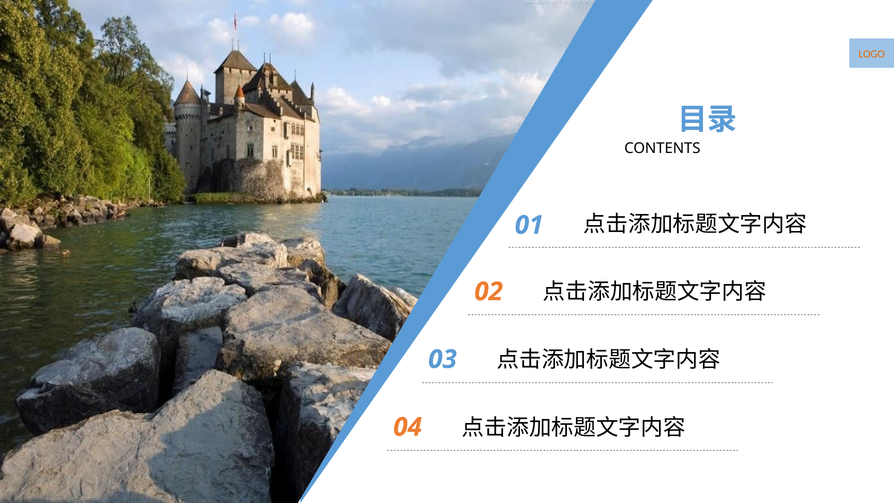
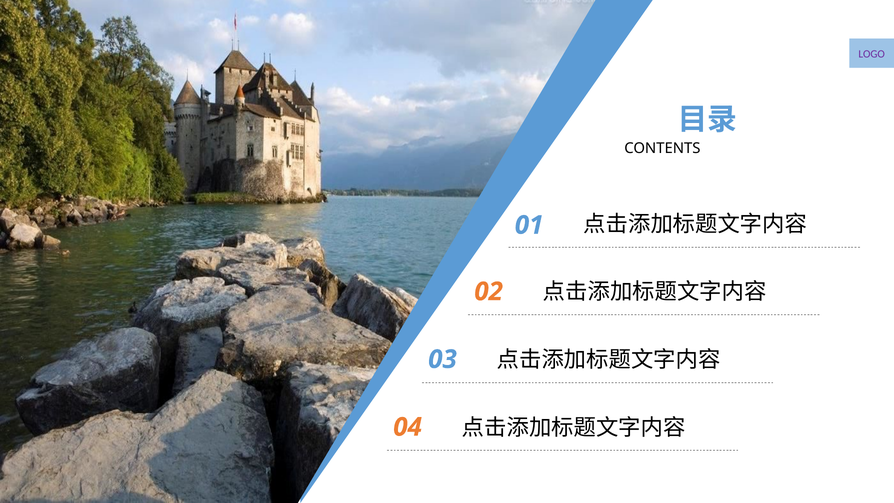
LOGO colour: orange -> purple (872, 54)
